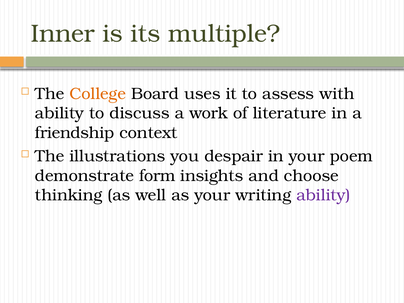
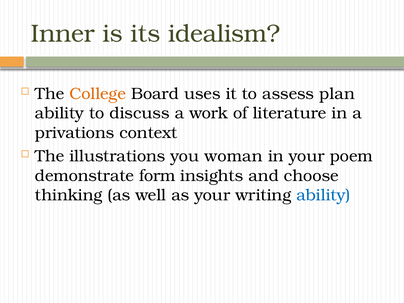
multiple: multiple -> idealism (224, 34)
with: with -> plan (337, 94)
friendship: friendship -> privations (75, 133)
despair: despair -> woman (234, 156)
ability colour: purple -> blue (323, 195)
